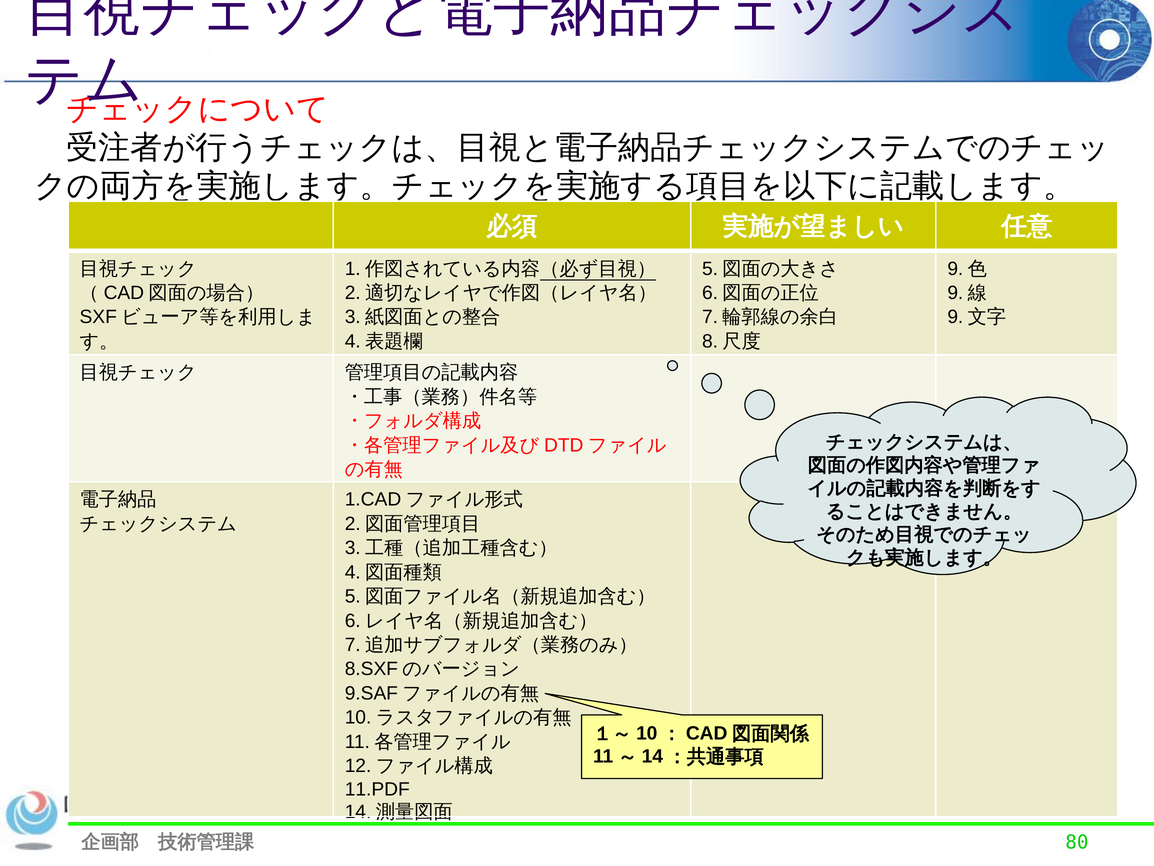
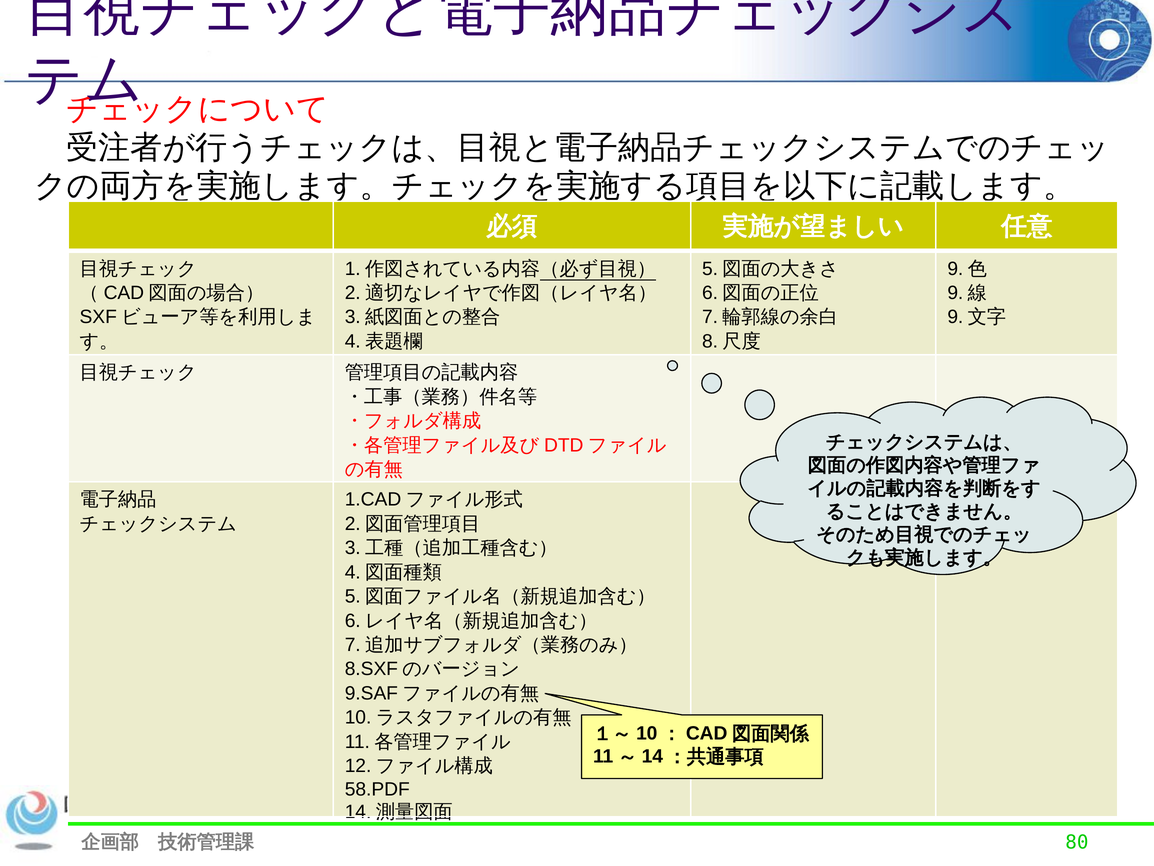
11.PDF: 11.PDF -> 58.PDF (377, 789)
